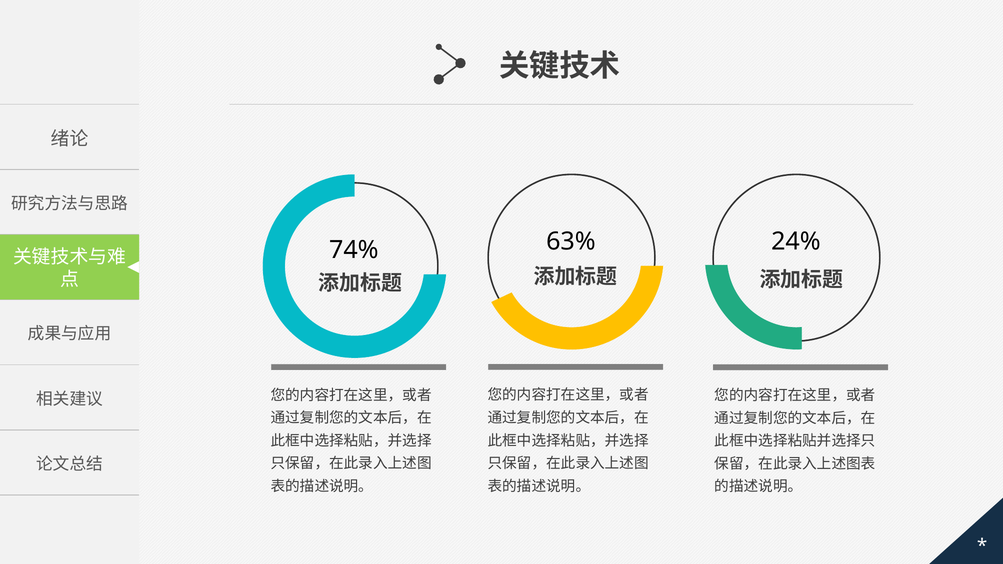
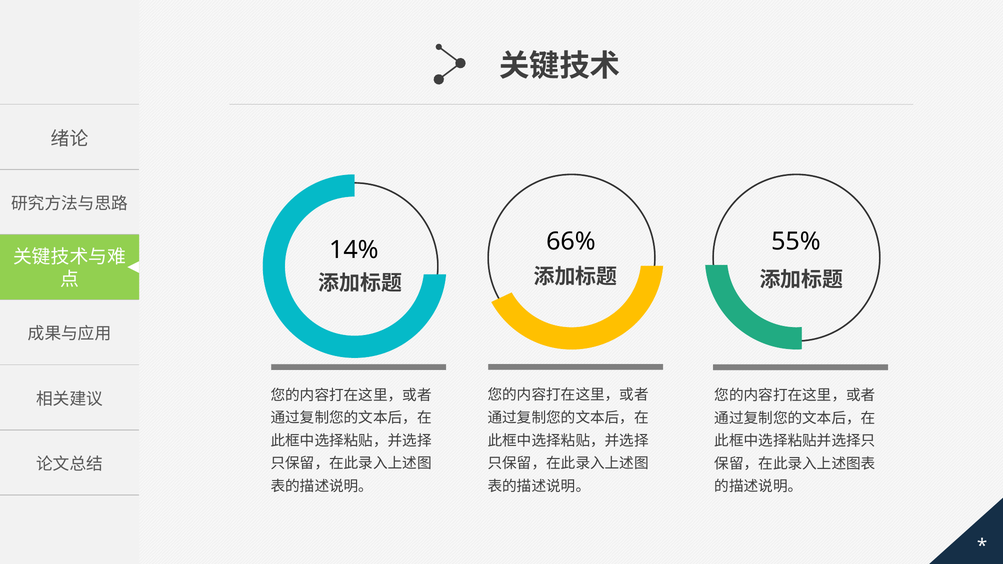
63%: 63% -> 66% (571, 241)
24%: 24% -> 55% (796, 241)
74%: 74% -> 14% (354, 250)
